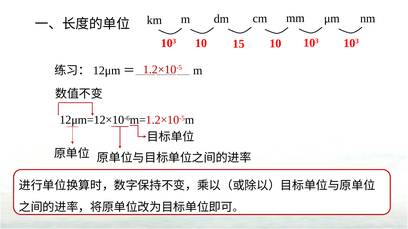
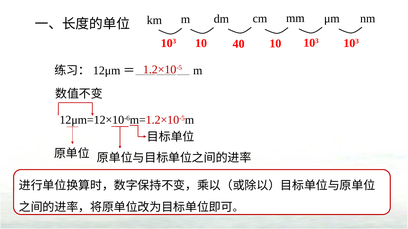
15: 15 -> 40 (239, 44)
